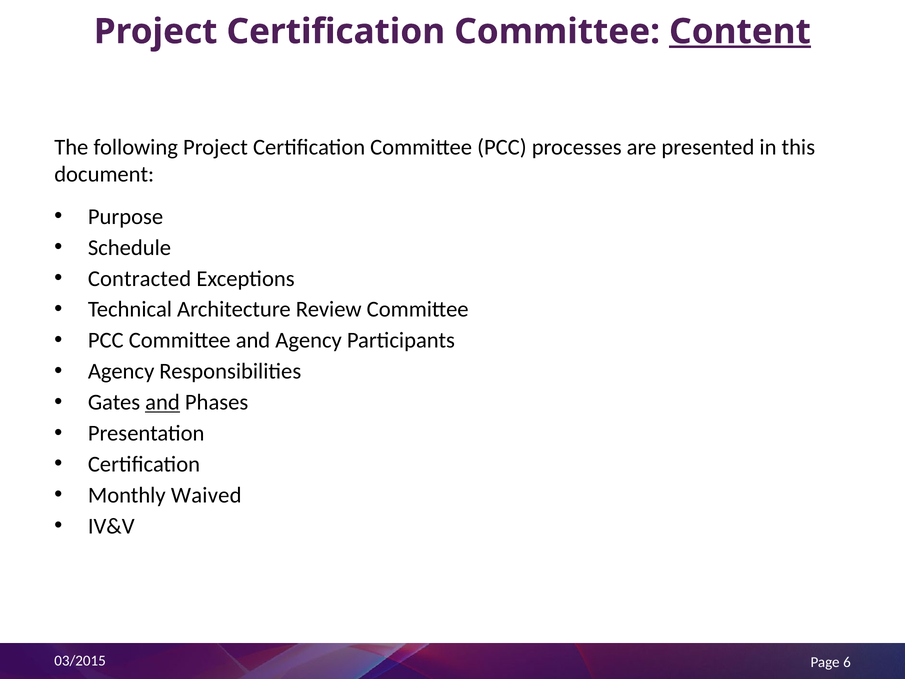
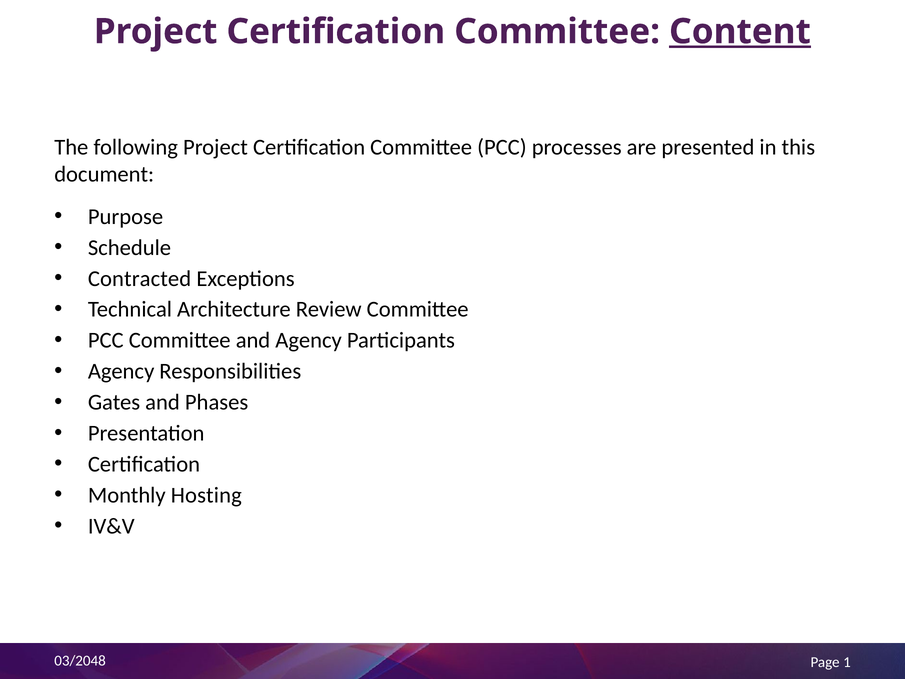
and underline: present -> none (163, 402)
Waived: Waived -> Hosting (206, 495)
03/2015: 03/2015 -> 03/2048 (80, 661)
6: 6 -> 1 (847, 662)
